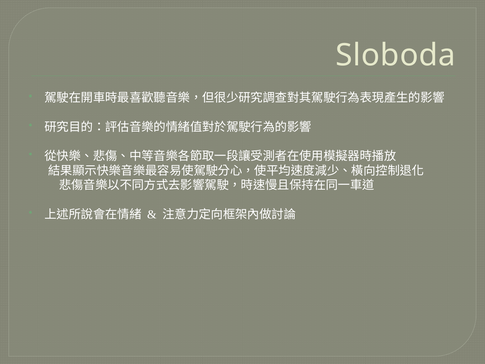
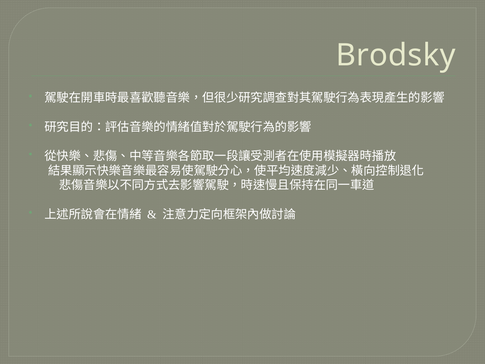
Sloboda: Sloboda -> Brodsky (396, 55)
